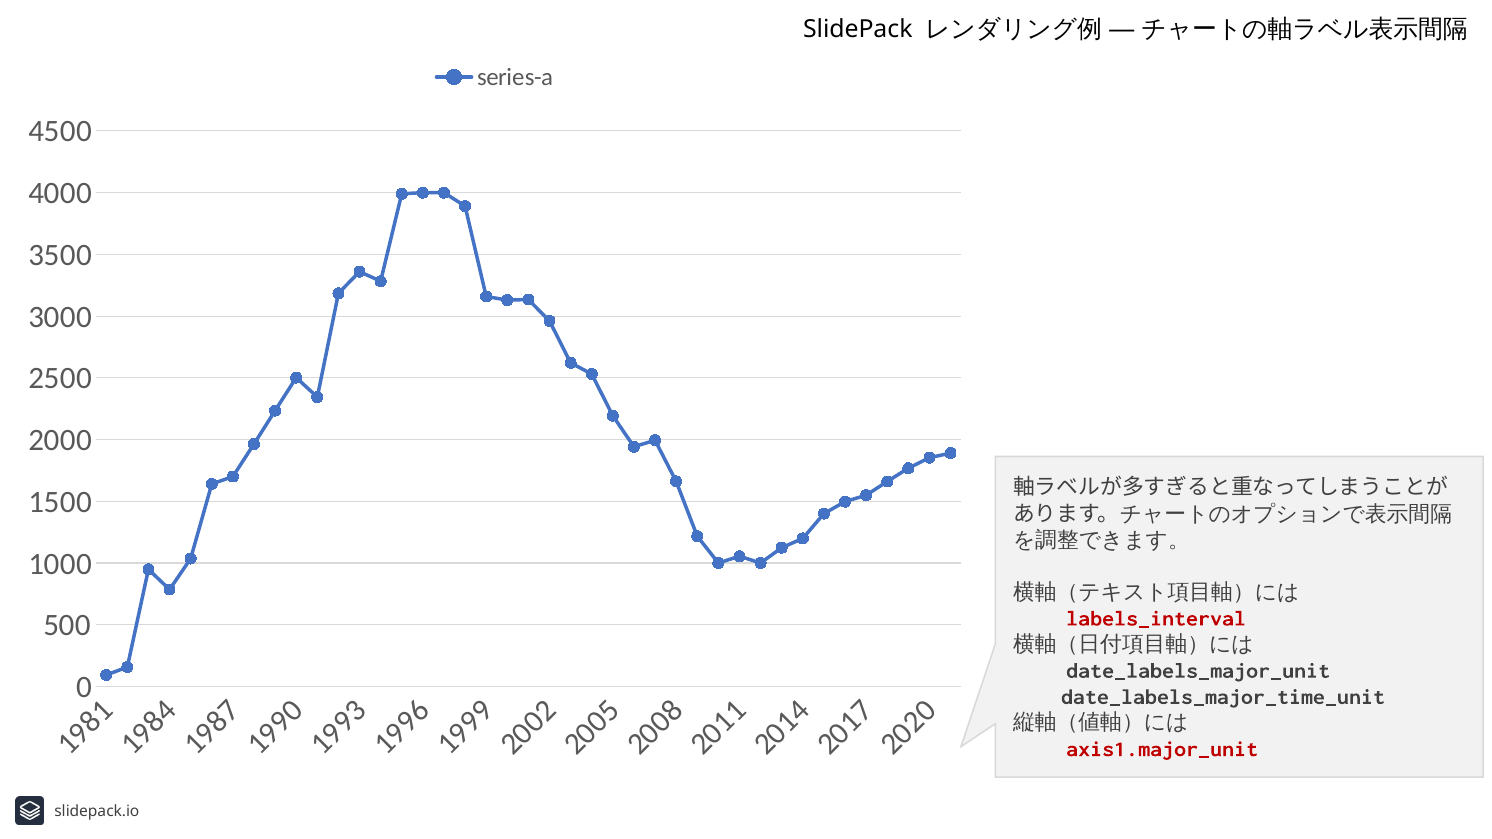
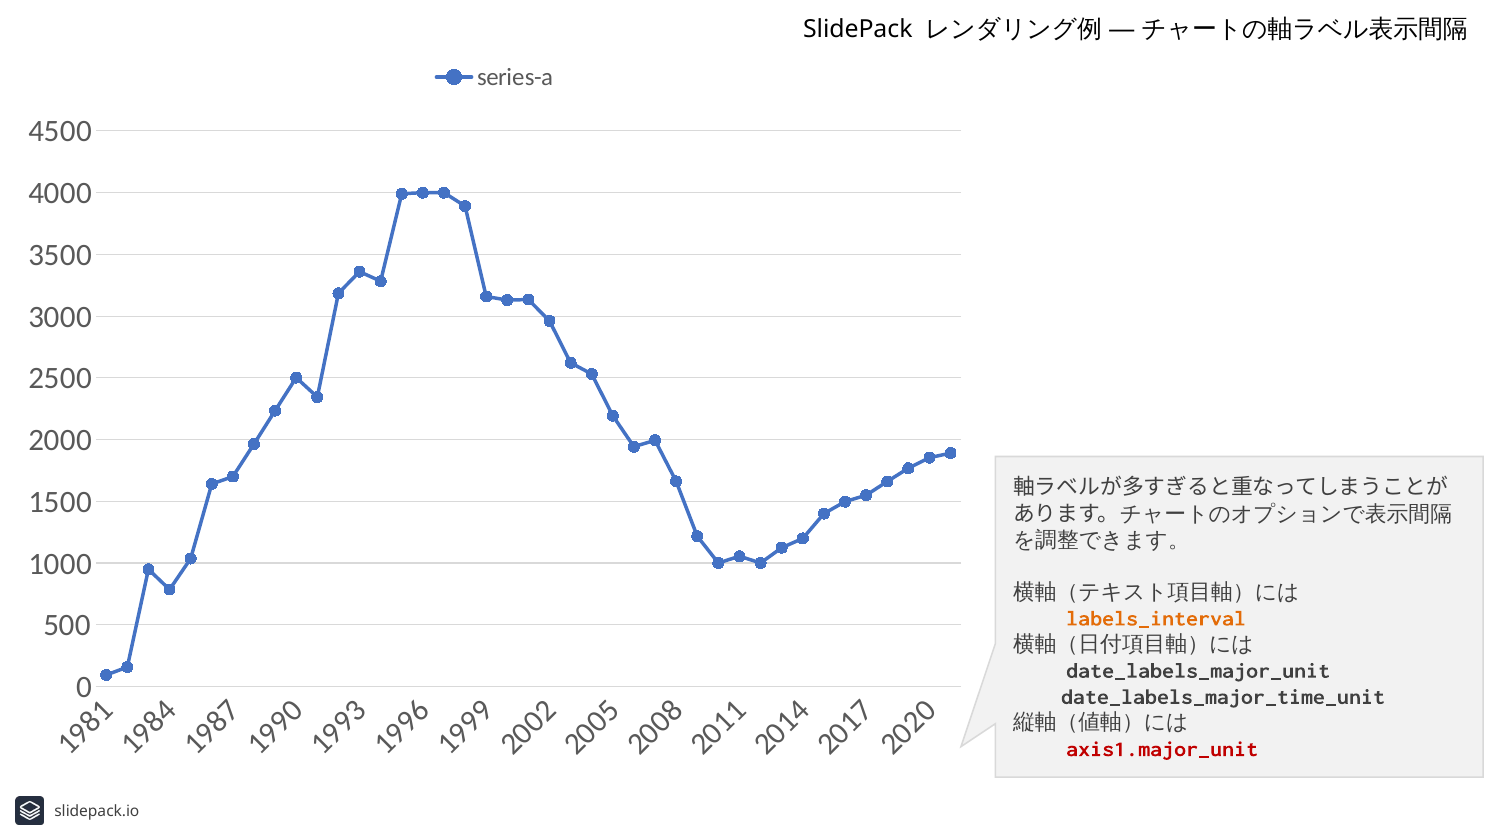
labels_interval colour: red -> orange (1156, 618)
